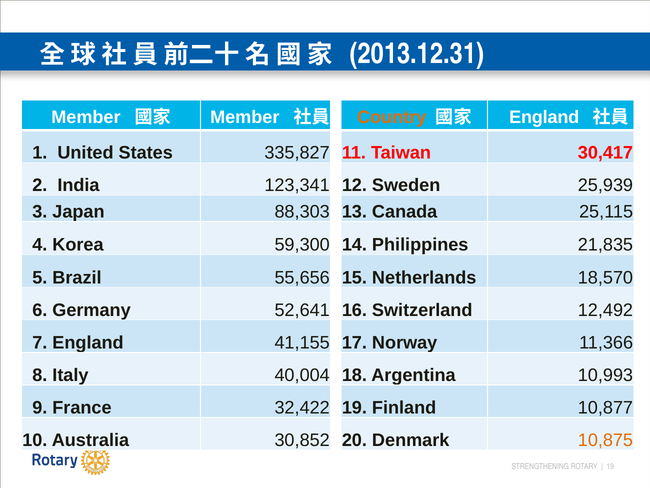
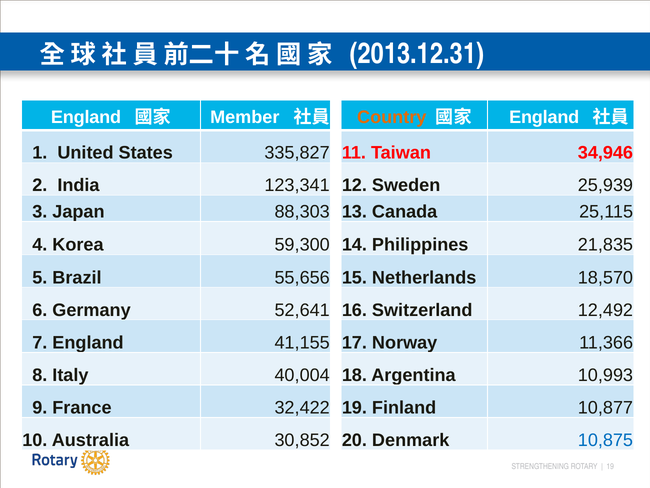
Member: Member -> England (86, 117)
30,417: 30,417 -> 34,946 (605, 153)
10,875 colour: orange -> blue (605, 440)
